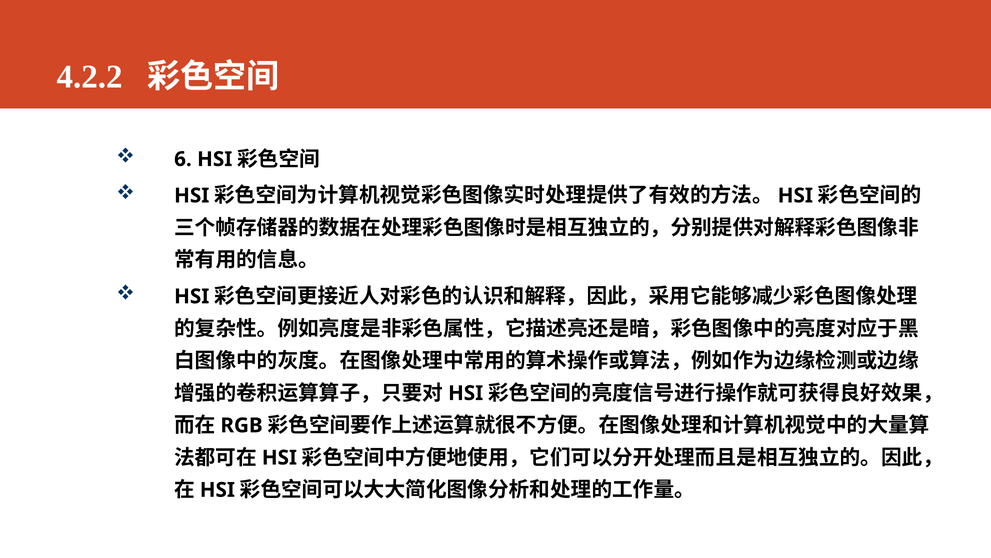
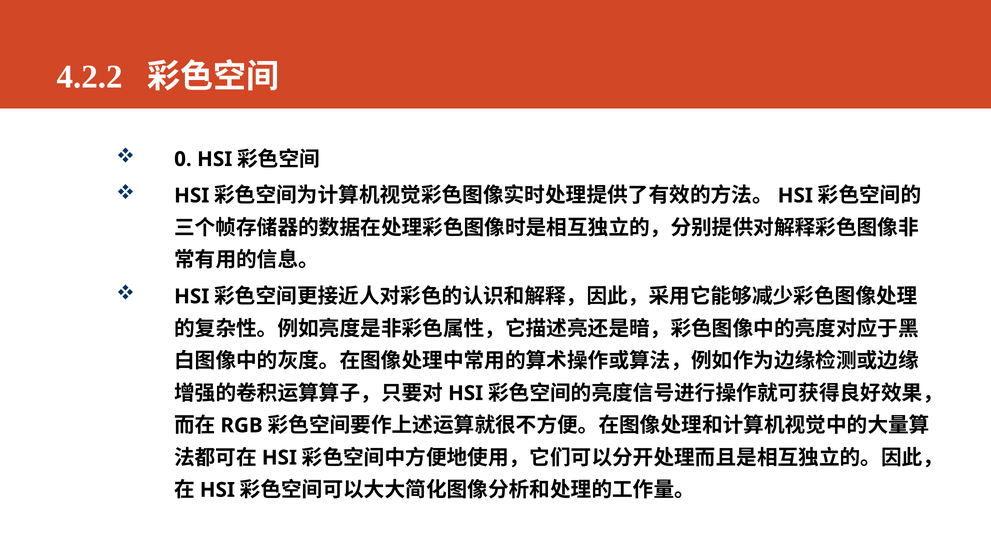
6: 6 -> 0 (183, 159)
